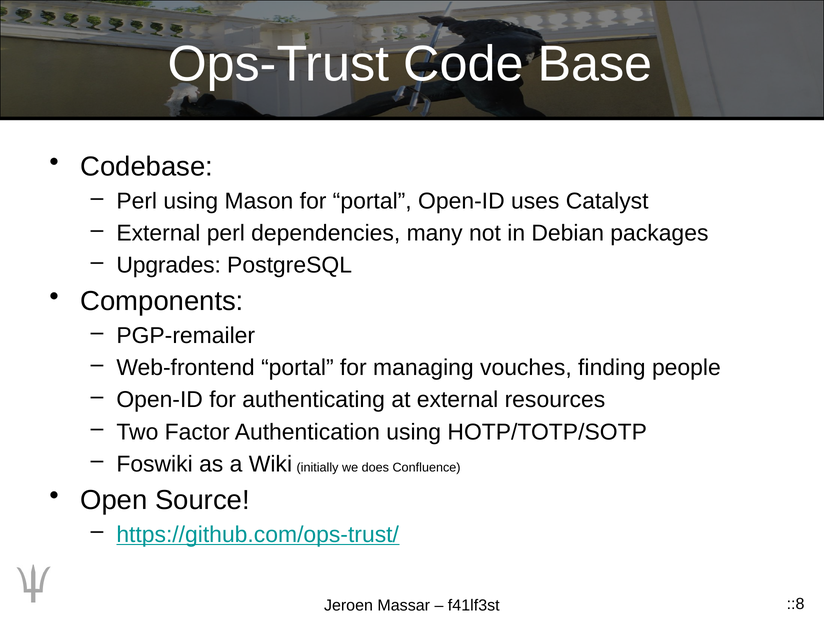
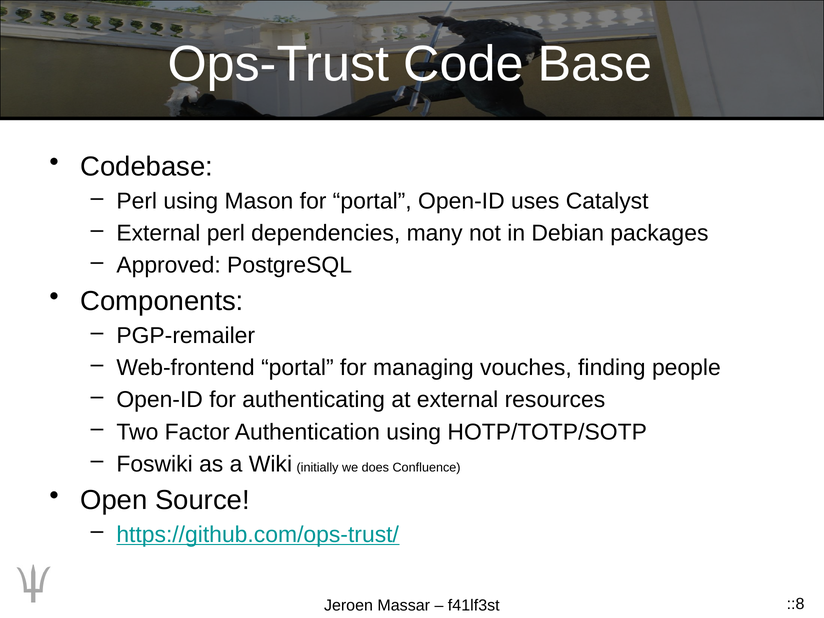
Upgrades: Upgrades -> Approved (169, 265)
